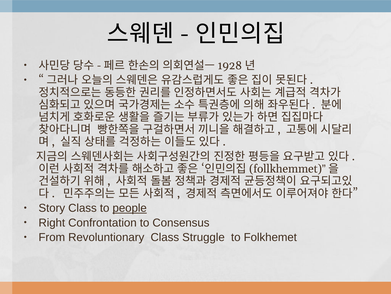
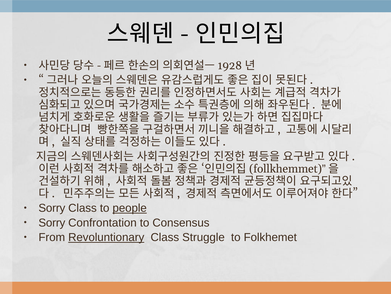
Story: Story -> Sorry (52, 208)
Right: Right -> Sorry (52, 222)
Revoluntionary underline: none -> present (106, 237)
